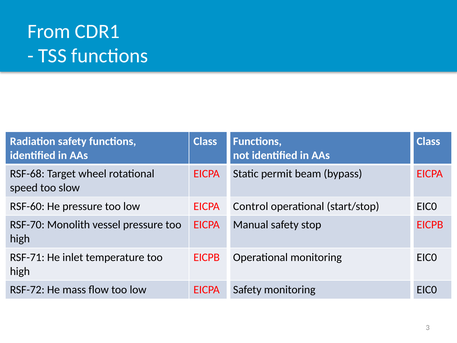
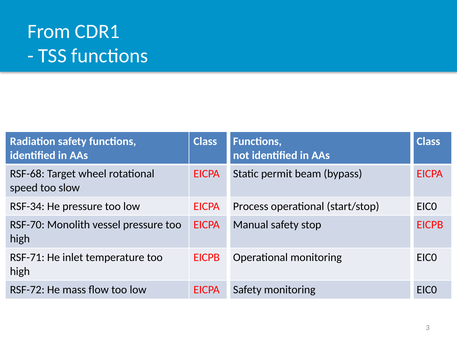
RSF-60: RSF-60 -> RSF-34 (27, 206)
Control: Control -> Process (251, 206)
